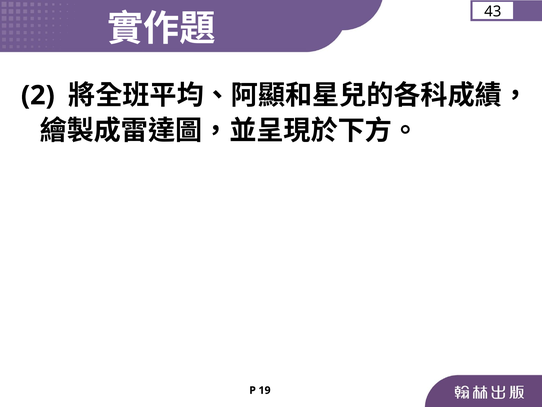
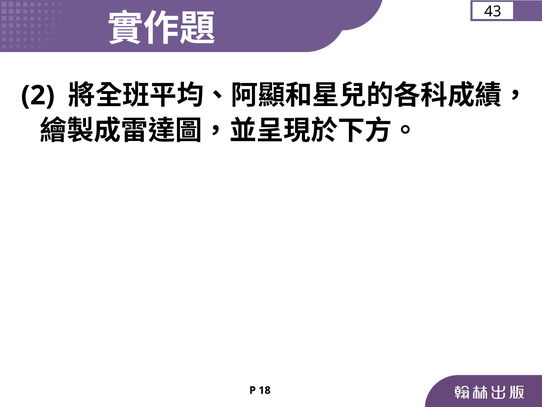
19: 19 -> 18 (265, 390)
